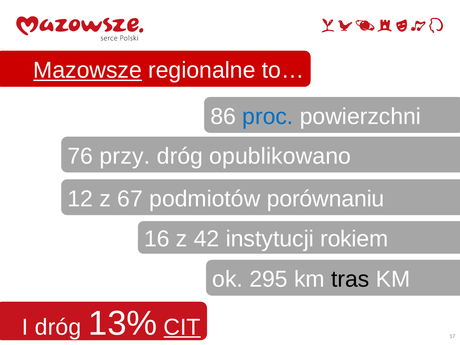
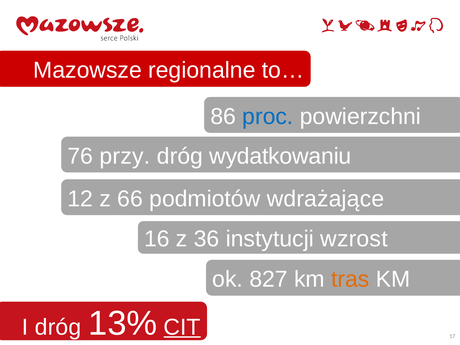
Mazowsze underline: present -> none (88, 70)
opublikowano: opublikowano -> wydatkowaniu (280, 156)
67: 67 -> 66 (130, 199)
porównaniu: porównaniu -> wdrażające (325, 199)
42: 42 -> 36 (207, 239)
rokiem: rokiem -> wzrost (354, 239)
295: 295 -> 827 (269, 279)
tras colour: black -> orange (350, 279)
